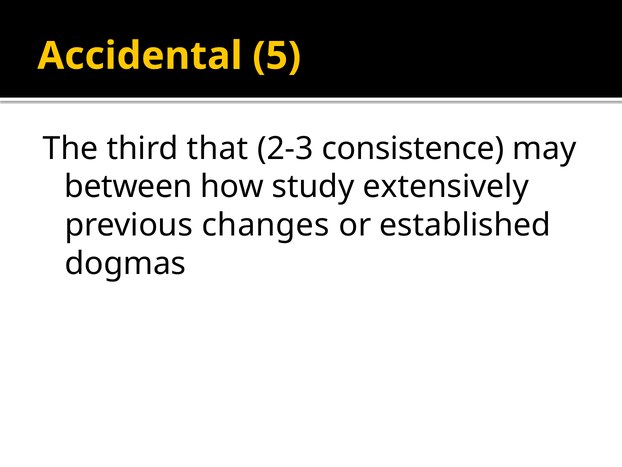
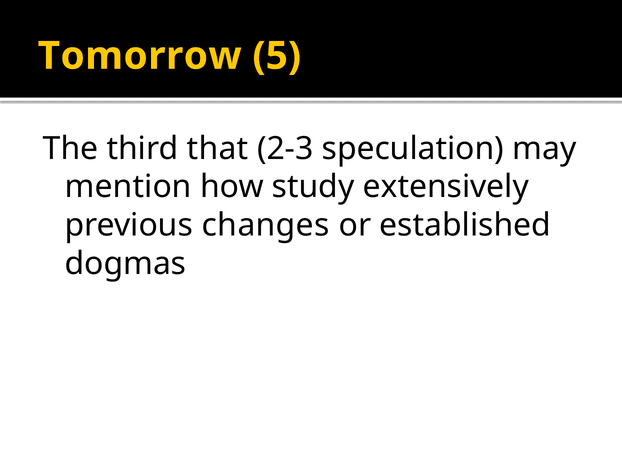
Accidental: Accidental -> Tomorrow (140, 56)
consistence: consistence -> speculation (413, 148)
between: between -> mention (128, 187)
